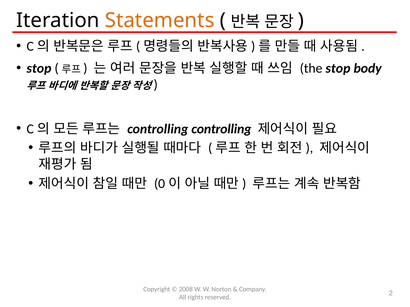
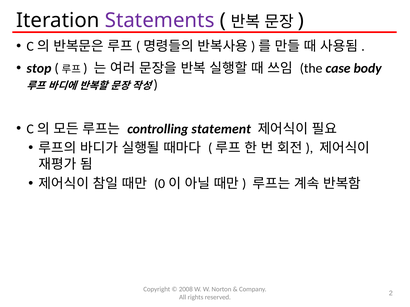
Statements colour: orange -> purple (160, 20)
the stop: stop -> case (338, 68)
controlling controlling: controlling -> statement (221, 129)
